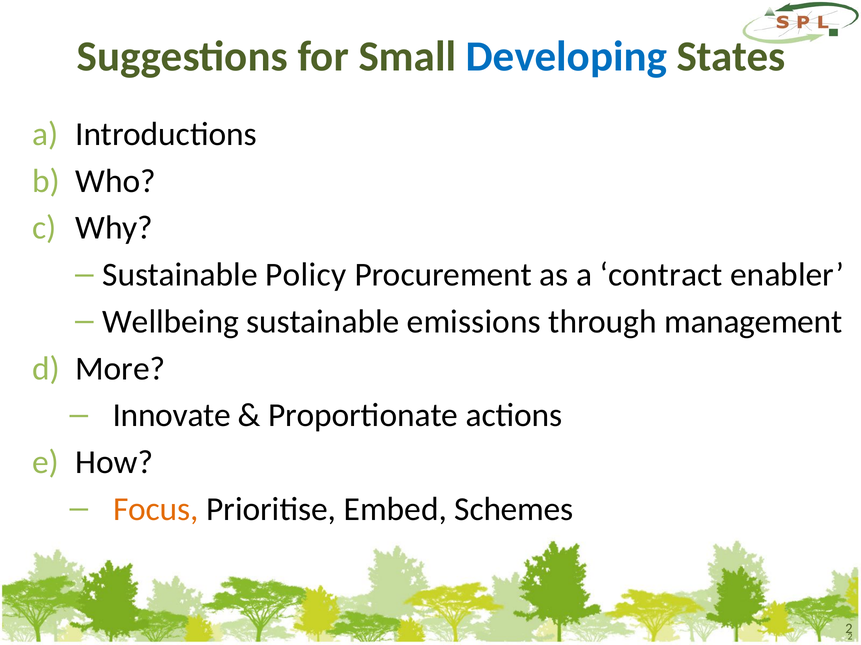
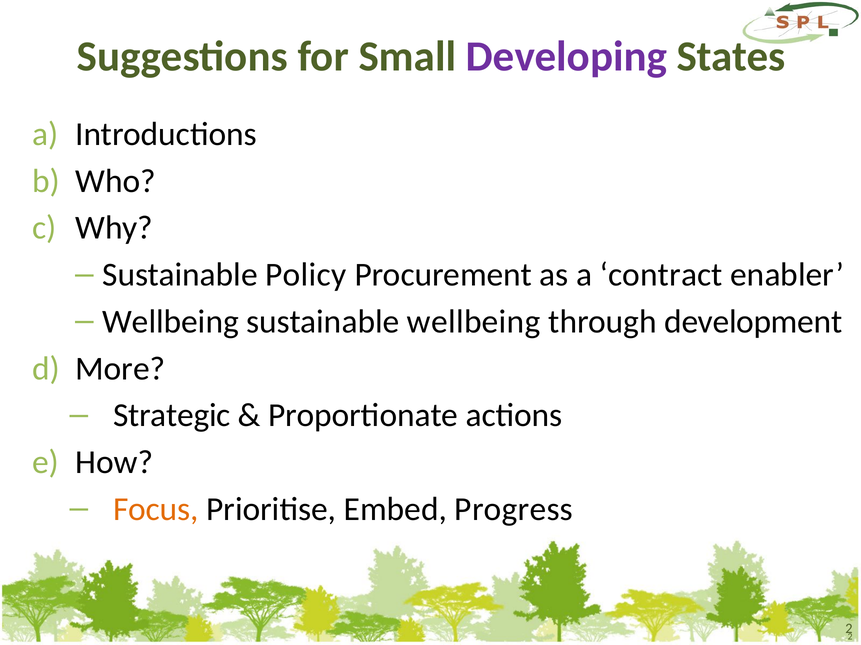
Developing colour: blue -> purple (566, 57)
sustainable emissions: emissions -> wellbeing (474, 322)
management: management -> development (753, 322)
Innovate: Innovate -> Strategic (172, 416)
Schemes: Schemes -> Progress (514, 510)
